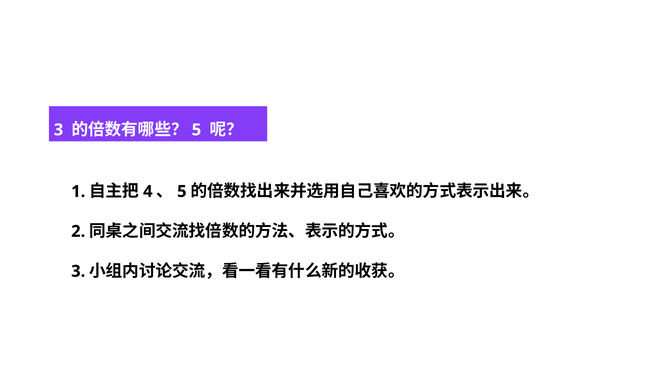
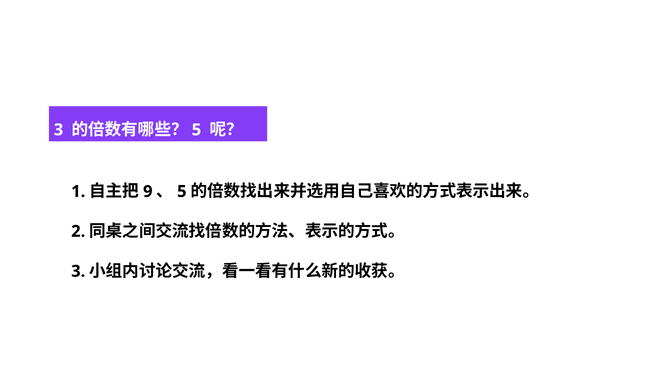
4: 4 -> 9 (148, 191)
